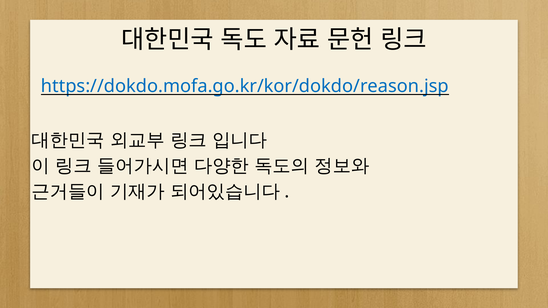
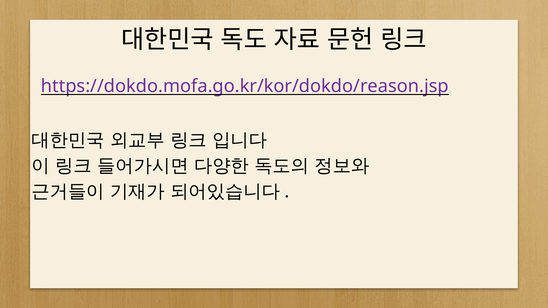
https://dokdo.mofa.go.kr/kor/dokdo/reason.jsp colour: blue -> purple (245, 86)
